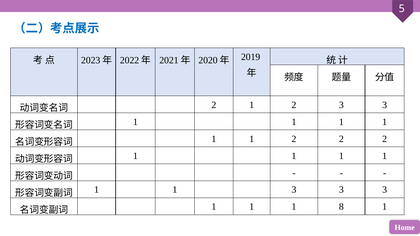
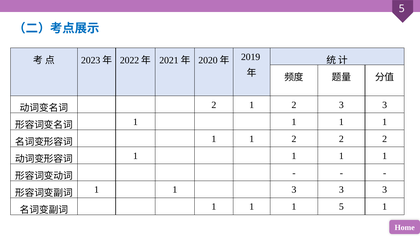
1 8: 8 -> 5 (341, 207)
